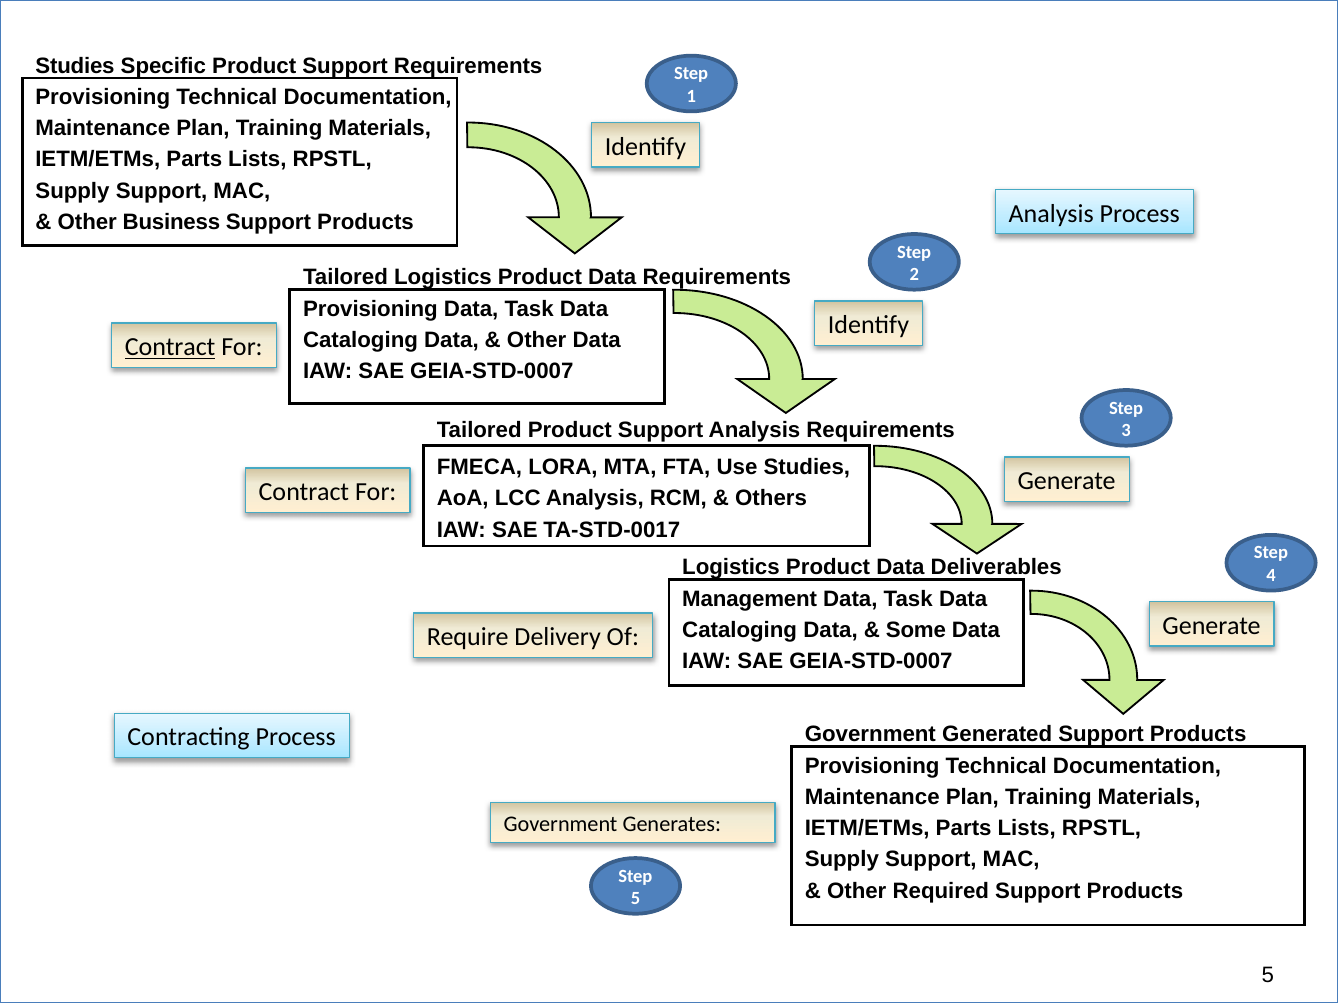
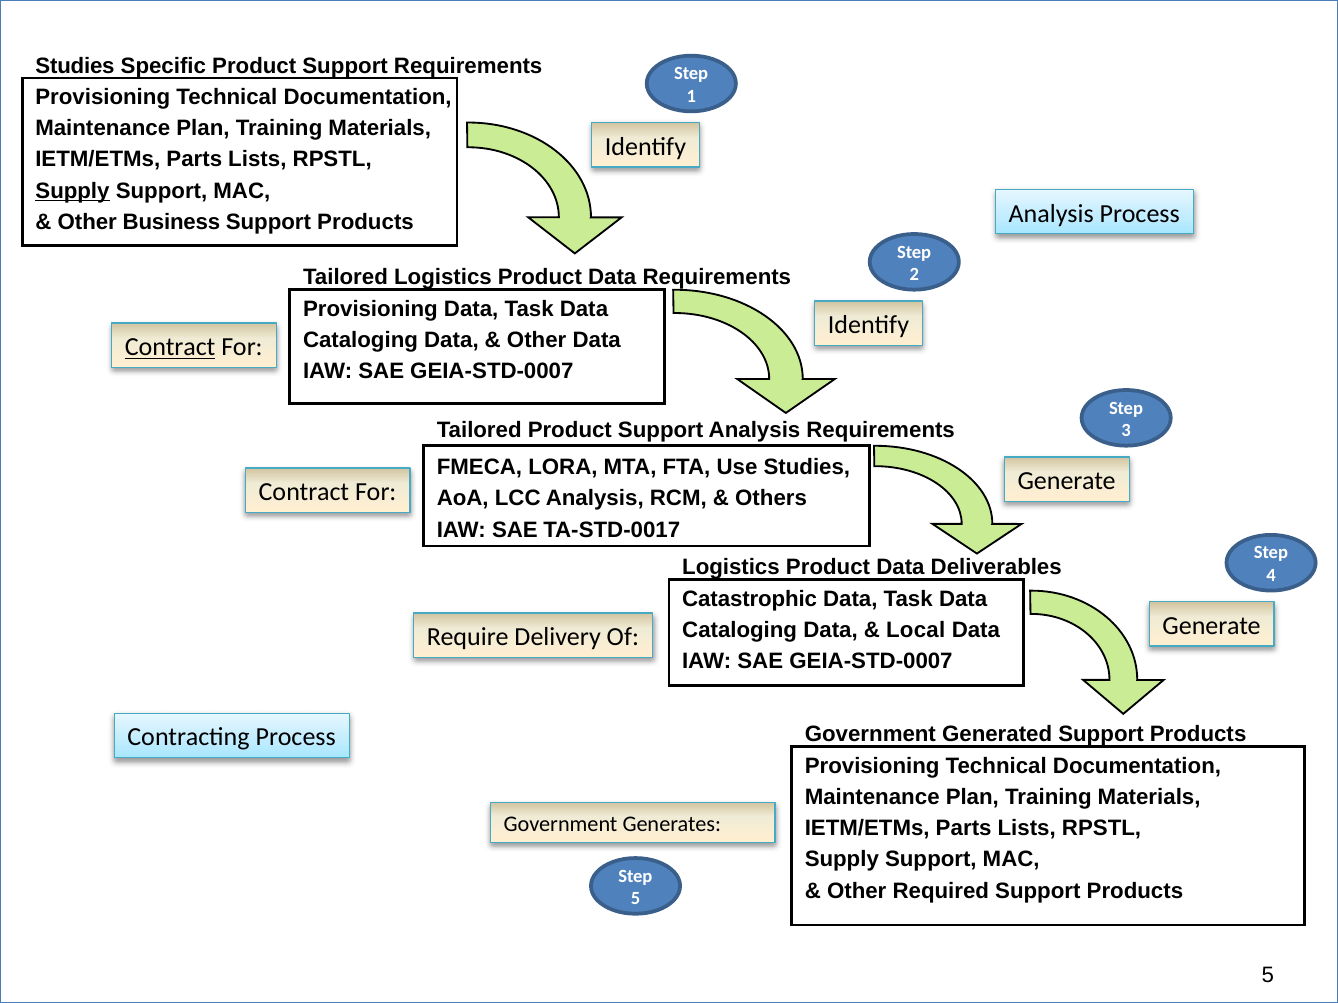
Supply underline: none -> present (72, 191)
Management: Management -> Catastrophic (750, 599)
Some: Some -> Local (916, 630)
